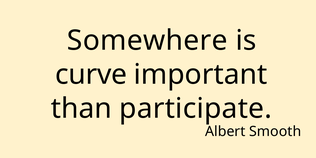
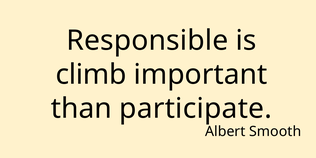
Somewhere: Somewhere -> Responsible (147, 41)
curve: curve -> climb (91, 75)
